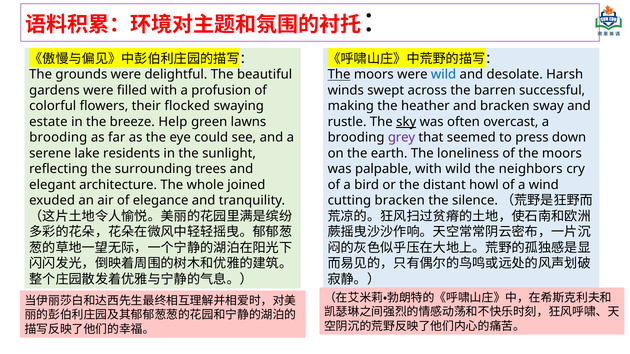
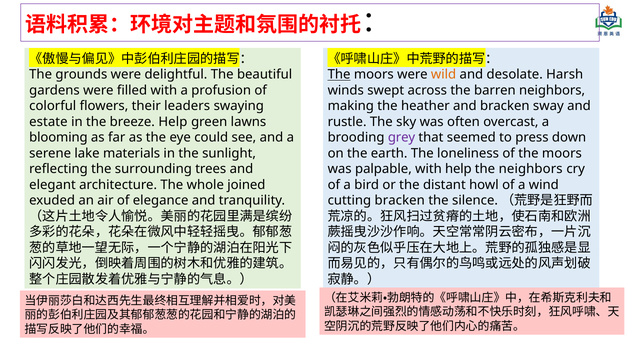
wild colour: blue -> orange (444, 75)
barren successful: successful -> neighbors (552, 90)
flocked: flocked -> leaders (187, 106)
sky underline: present -> none (406, 122)
brooding: brooding -> blooming (58, 138)
residents: residents -> materials (132, 153)
with wild: wild -> help (458, 169)
